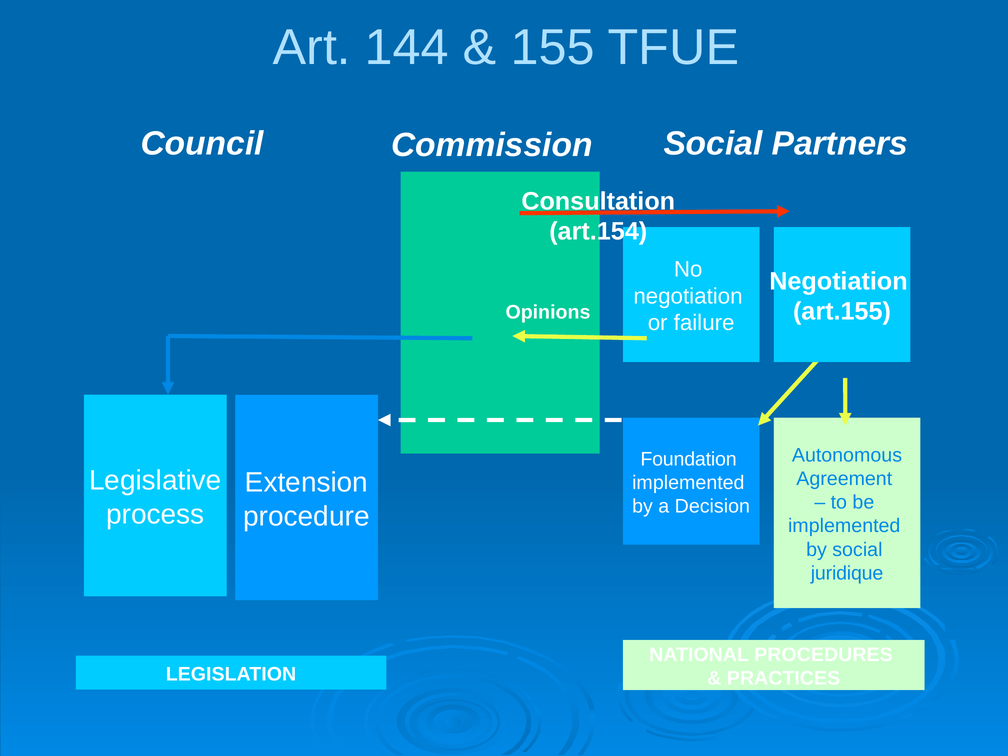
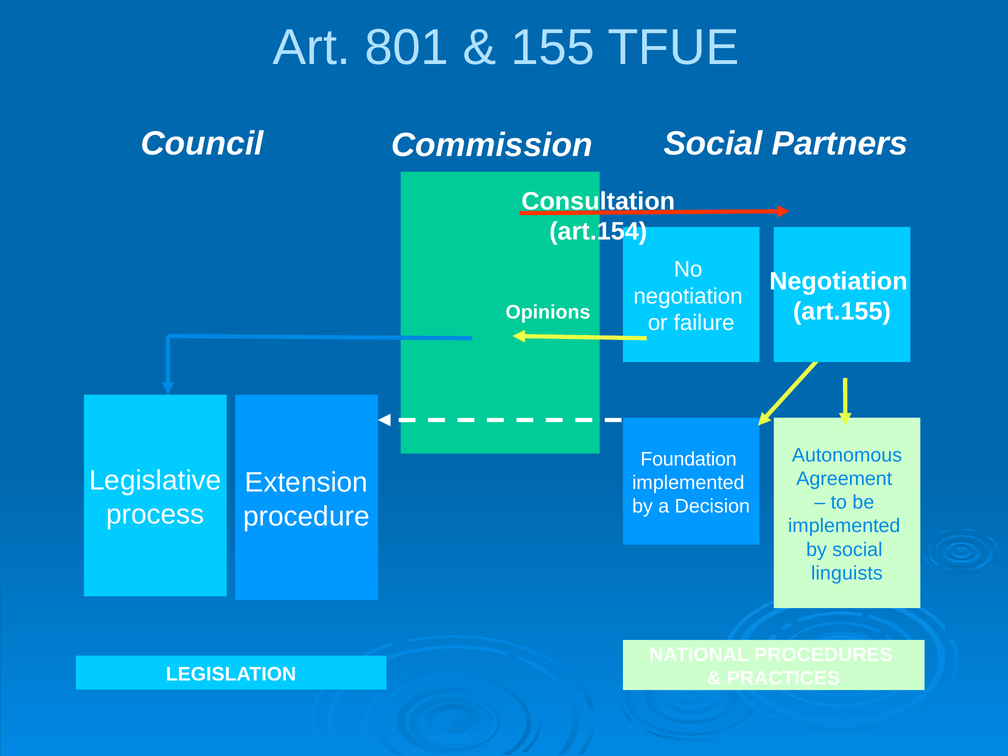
144: 144 -> 801 (407, 48)
juridique: juridique -> linguists (847, 573)
